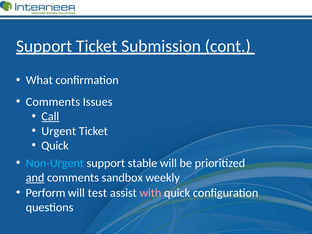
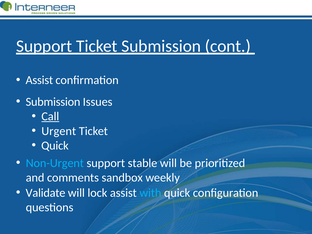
What: What -> Assist (39, 80)
Comments: Comments -> Submission (53, 102)
and underline: present -> none (35, 178)
Perform: Perform -> Validate (46, 193)
test: test -> lock (97, 193)
with colour: pink -> light blue (150, 193)
